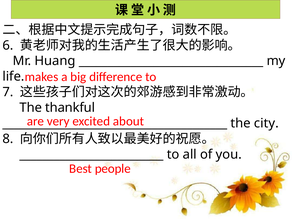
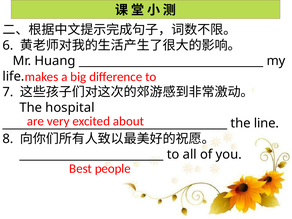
thankful: thankful -> hospital (70, 108)
city: city -> line (266, 123)
